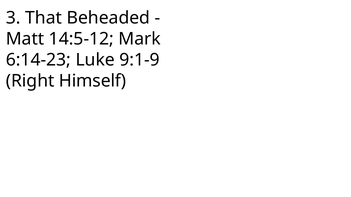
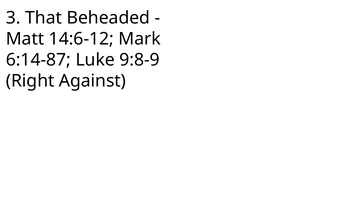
14:5-12: 14:5-12 -> 14:6-12 (81, 39)
6:14-23: 6:14-23 -> 6:14-87 (38, 60)
9:1-9: 9:1-9 -> 9:8-9 (140, 60)
Himself: Himself -> Against (92, 81)
